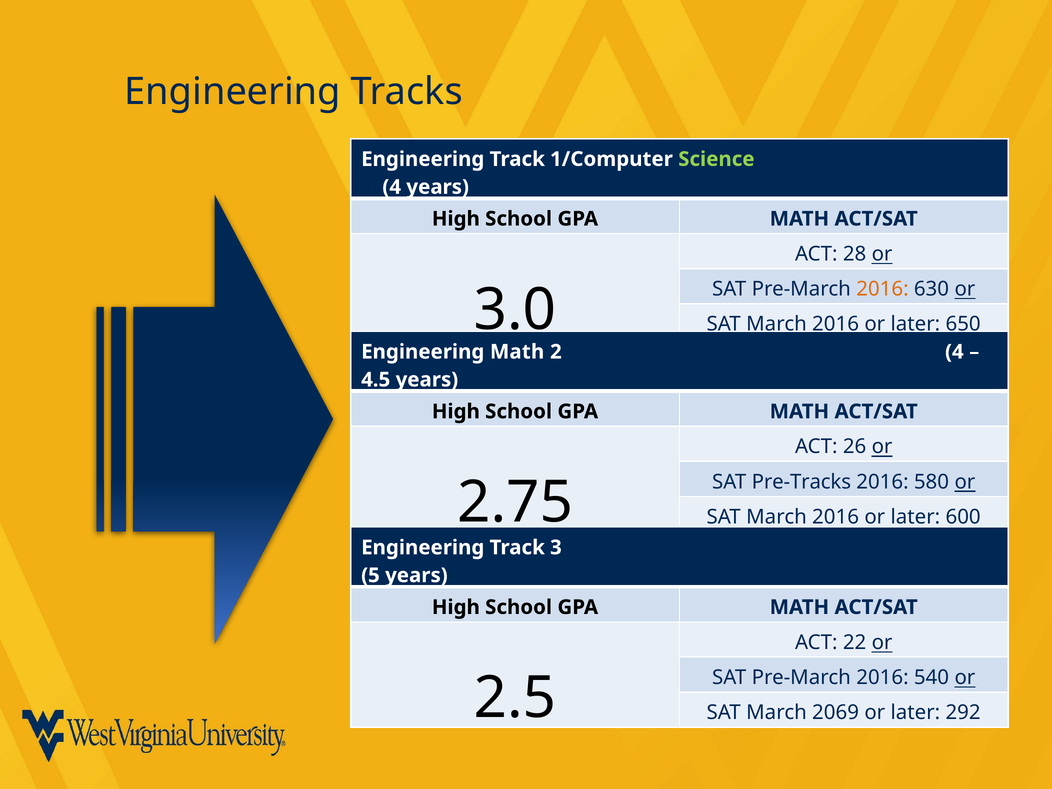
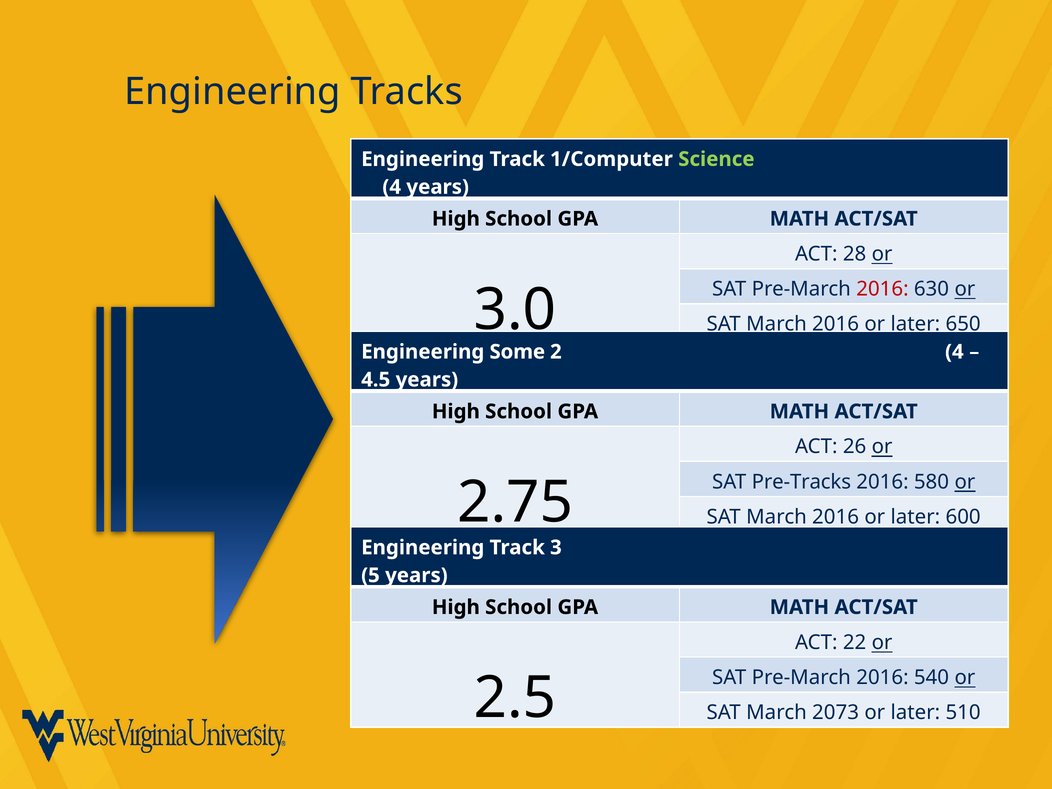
2016 colour: orange -> red (882, 289)
Engineering Math: Math -> Some (517, 352)
2069: 2069 -> 2073 (836, 713)
292: 292 -> 510 (963, 713)
